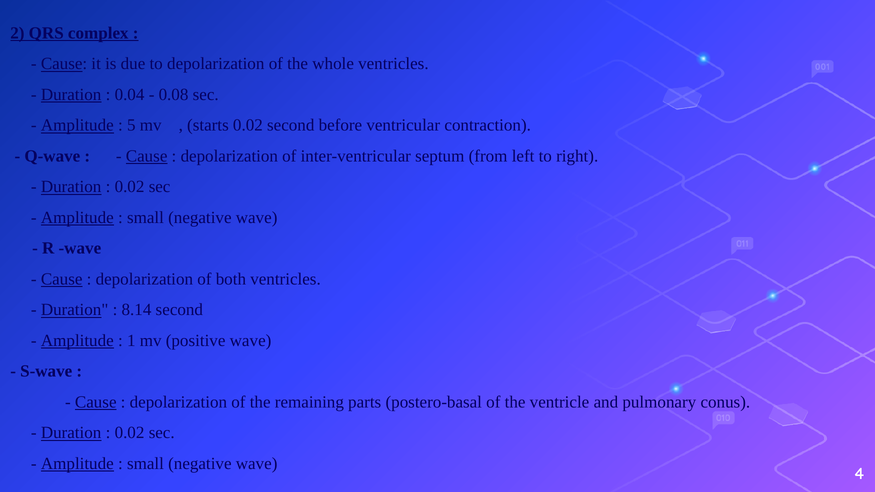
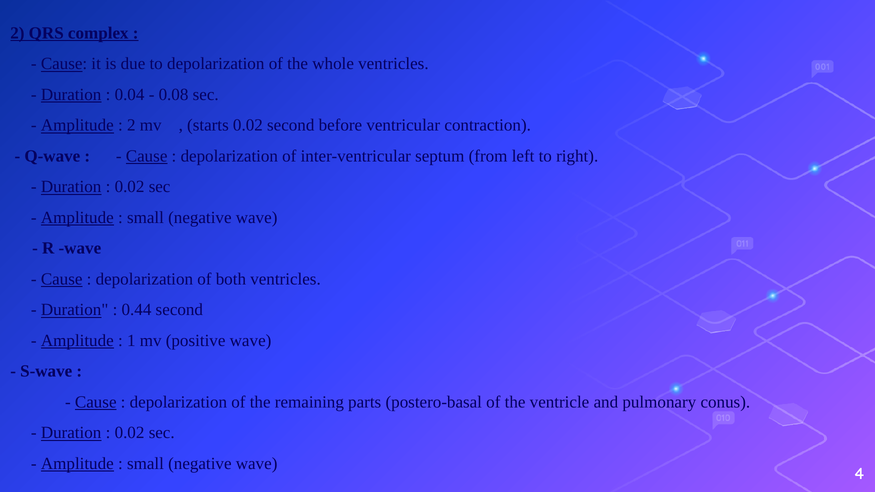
5: 5 -> 2 (131, 125)
8.14: 8.14 -> 0.44 (136, 310)
